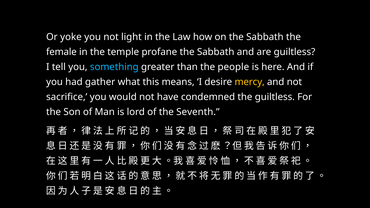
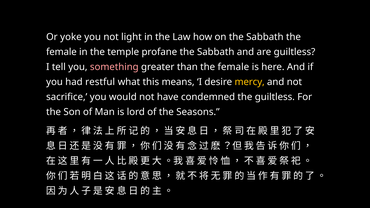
something colour: light blue -> pink (114, 67)
than the people: people -> female (233, 67)
gather: gather -> restful (100, 82)
Seventh: Seventh -> Seasons (198, 112)
